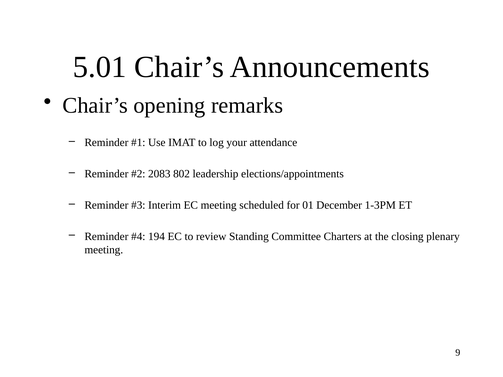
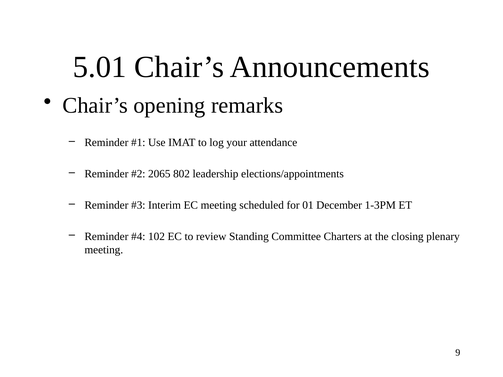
2083: 2083 -> 2065 (159, 174)
194: 194 -> 102 (156, 237)
